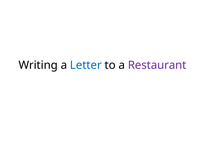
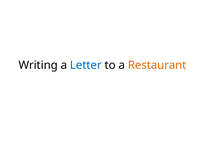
Restaurant colour: purple -> orange (157, 65)
